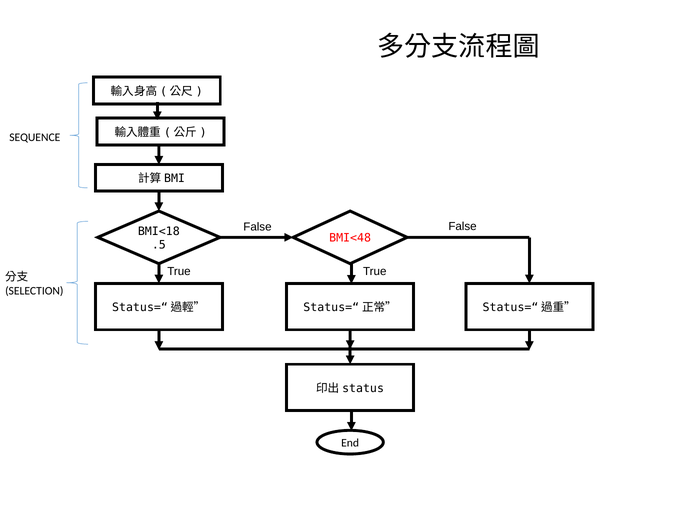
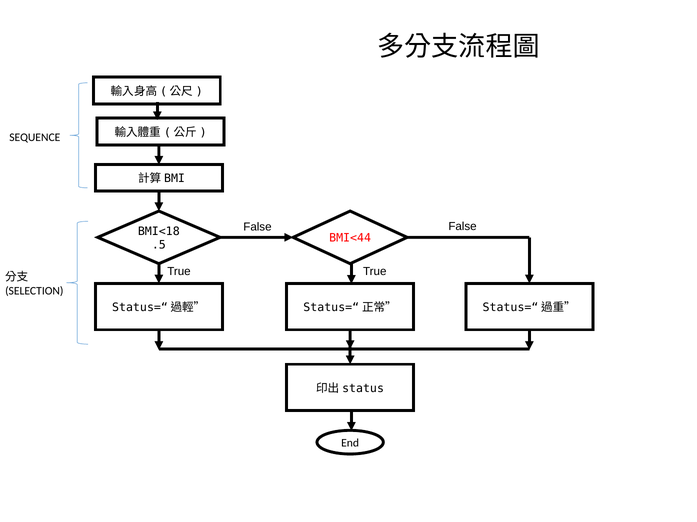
BMI<48: BMI<48 -> BMI<44 (350, 239)
